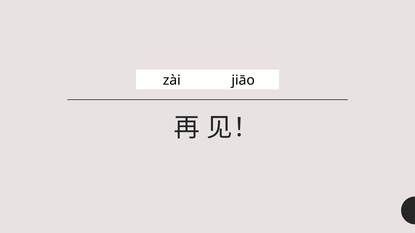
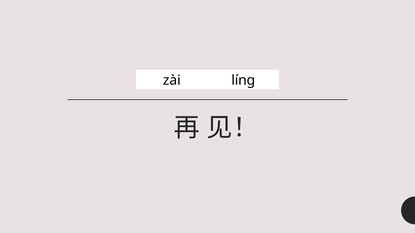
jiāo: jiāo -> líng (243, 80)
